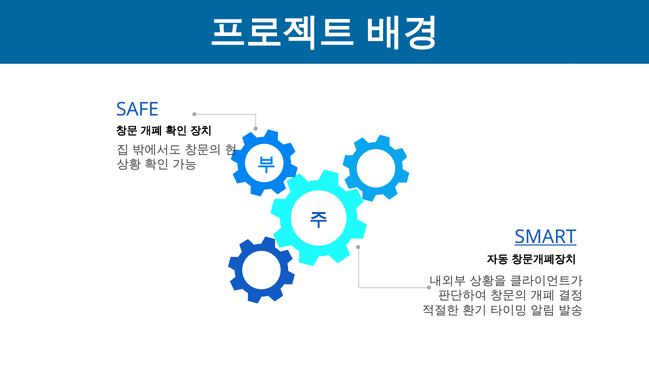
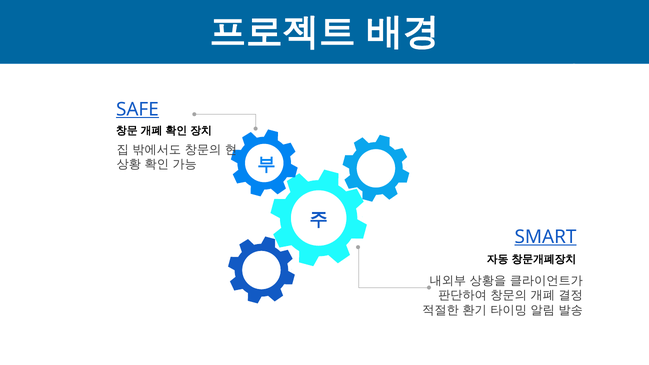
SAFE underline: none -> present (137, 109)
